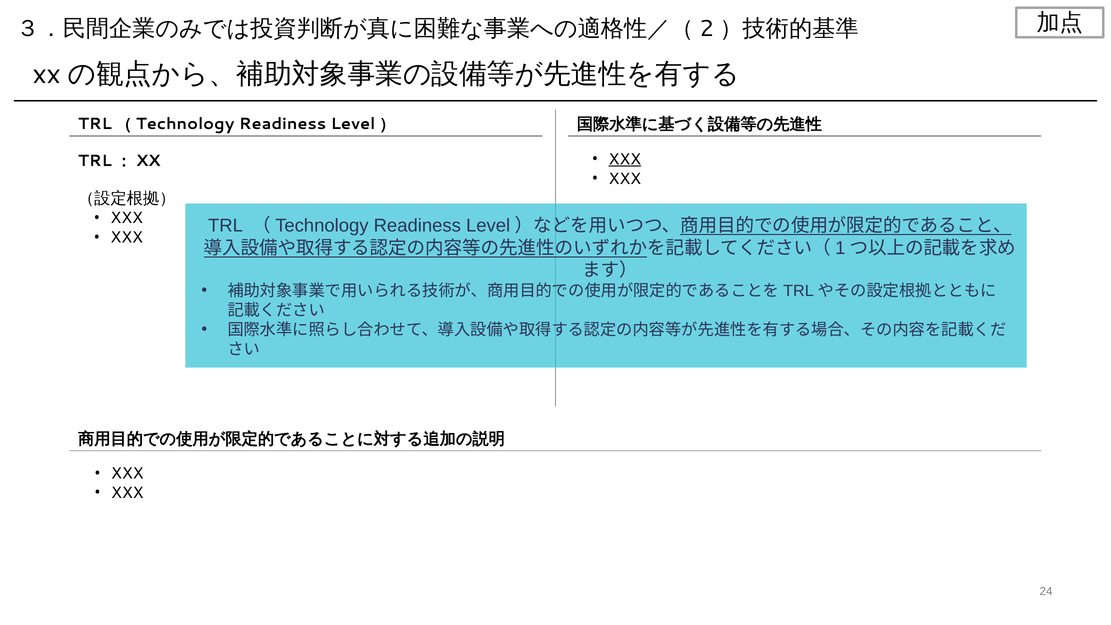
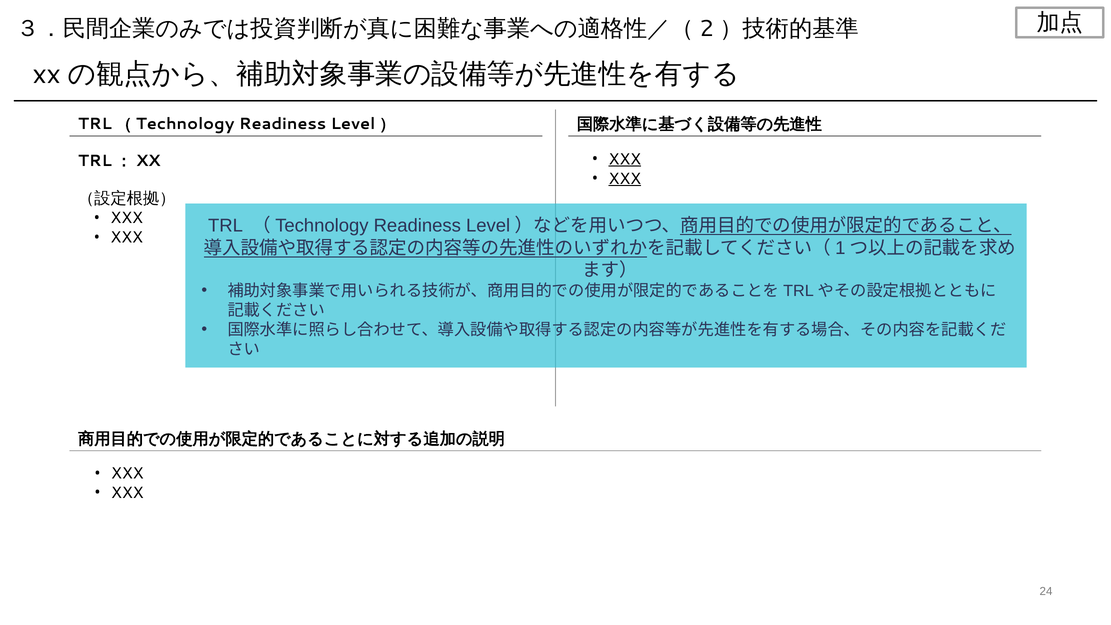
XXX underline: none -> present (625, 179)
